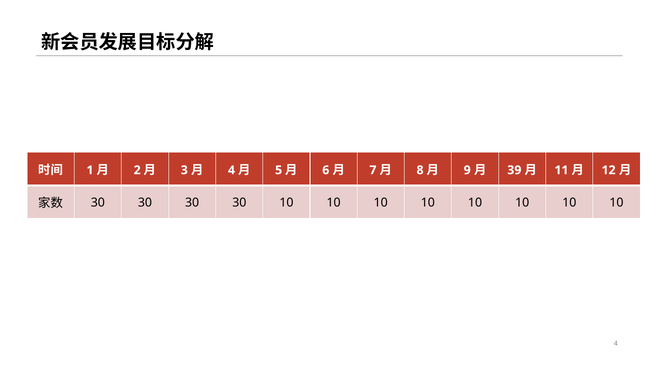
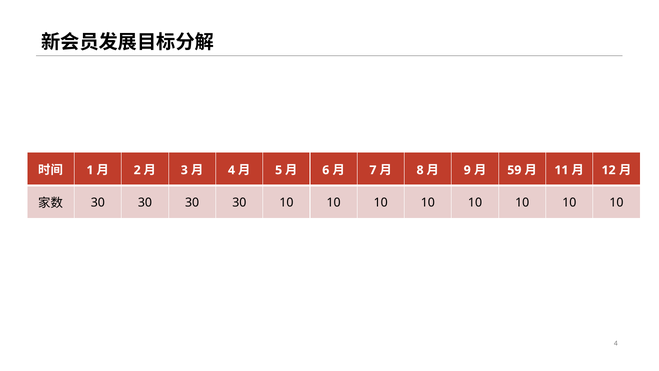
39: 39 -> 59 (514, 170)
